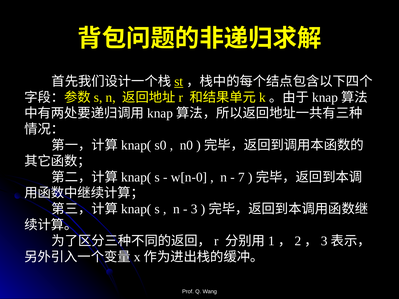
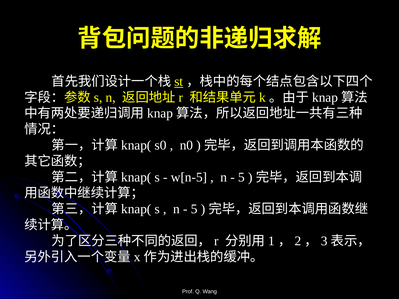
w[n-0: w[n-0 -> w[n-5 (189, 177)
7: 7 -> 5 (241, 177)
3: 3 -> 5 (194, 209)
